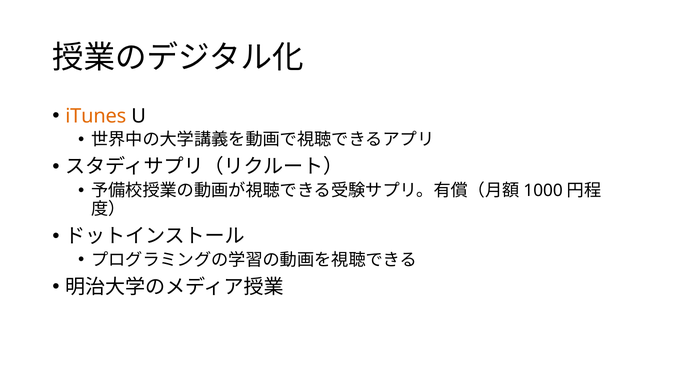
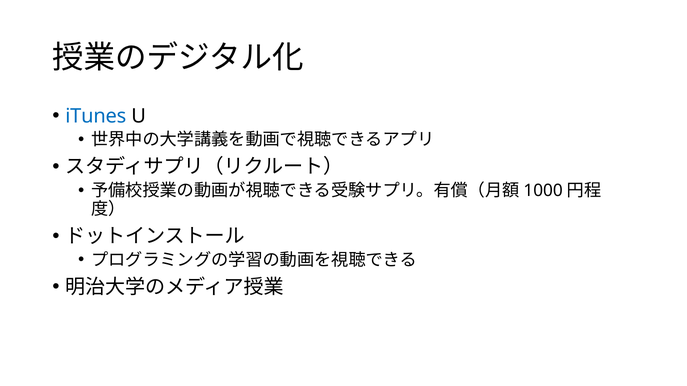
iTunes colour: orange -> blue (96, 116)
